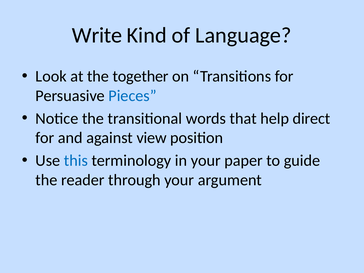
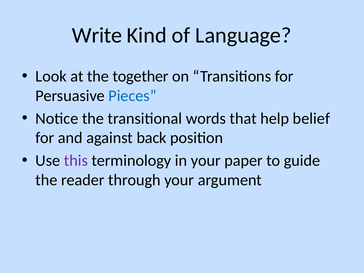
direct: direct -> belief (311, 118)
view: view -> back (152, 138)
this colour: blue -> purple (76, 161)
